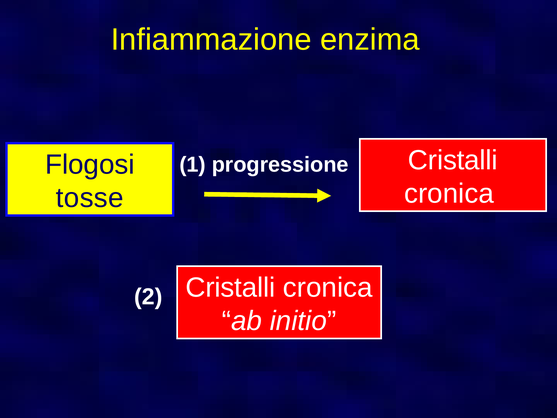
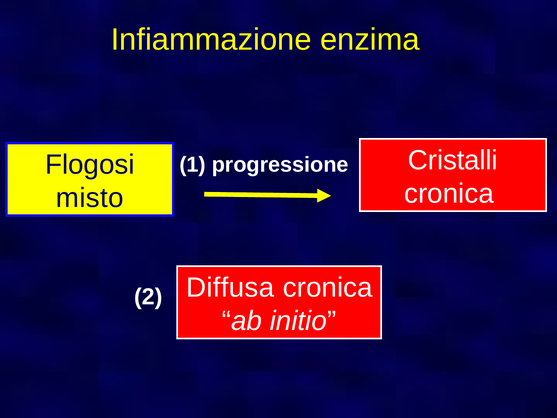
tosse: tosse -> misto (90, 198)
Cristalli: Cristalli -> Diffusa (230, 287)
